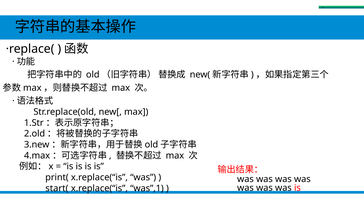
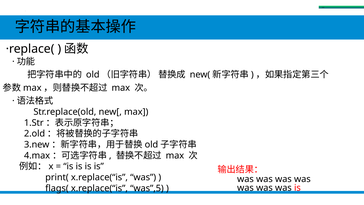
start(: start( -> flags( (57, 188)
was”,1: was”,1 -> was”,5 (147, 188)
